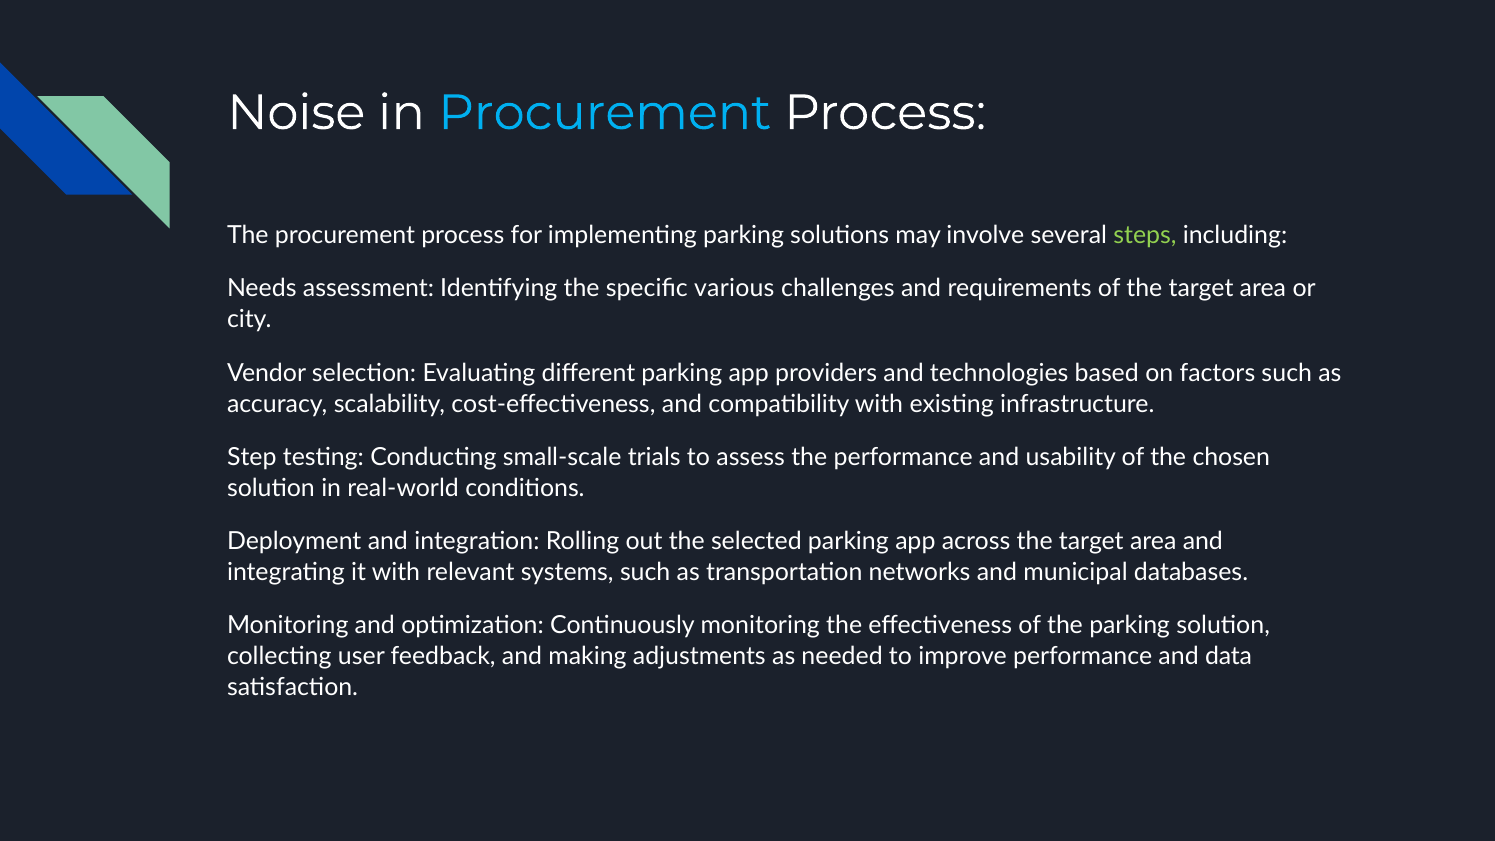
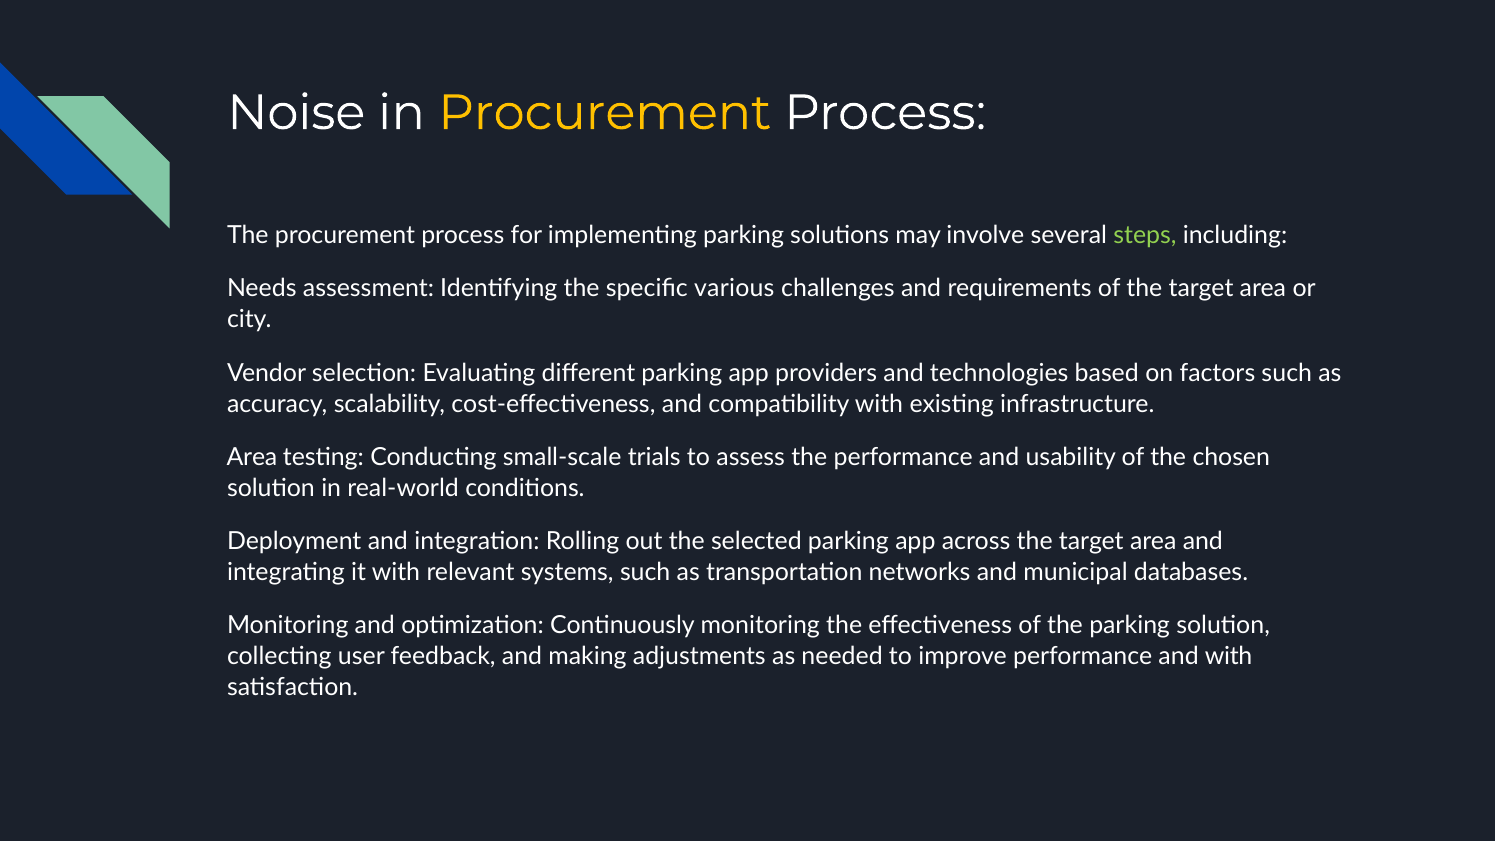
Procurement colour: light blue -> yellow (605, 113)
Step: Step -> Area (252, 457)
and data: data -> with (1229, 656)
